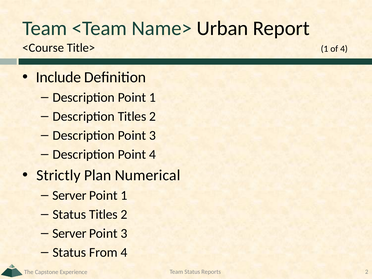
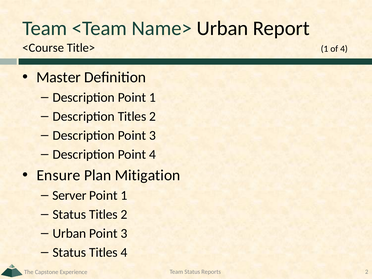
Include: Include -> Master (59, 77)
Strictly: Strictly -> Ensure (58, 175)
Numerical: Numerical -> Mitigation (148, 175)
Server: Server -> Urban (69, 233)
From: From -> Titles (103, 252)
